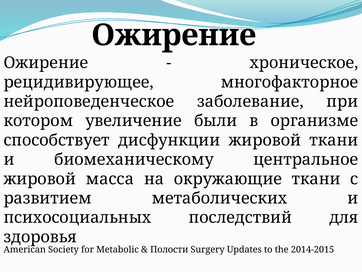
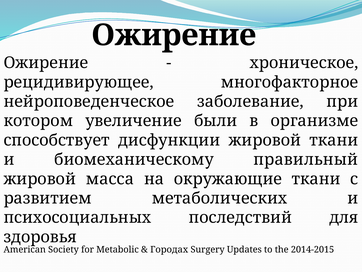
центральное: центральное -> правильный (306, 159)
Полости: Полости -> Городах (169, 249)
